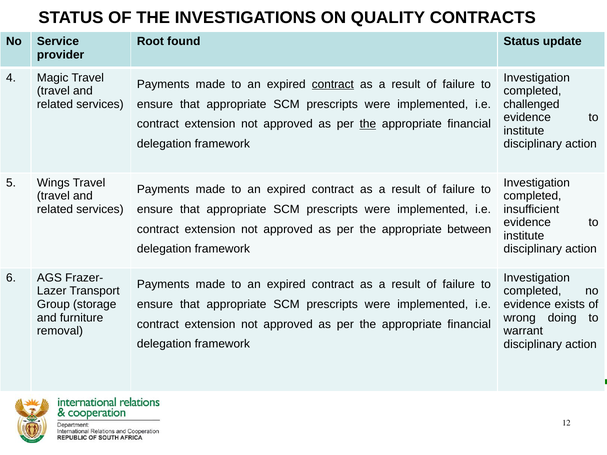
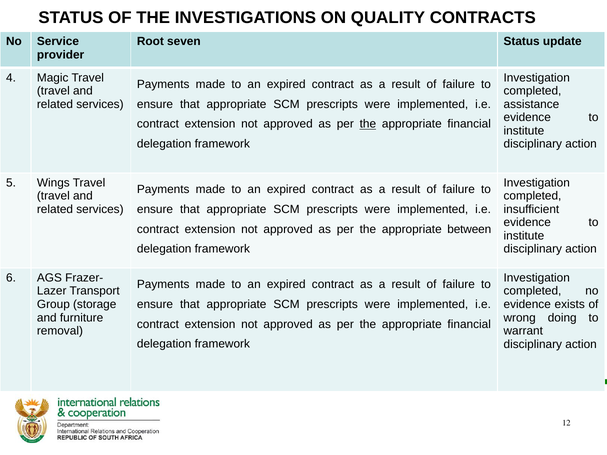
found: found -> seven (184, 41)
contract underline: present -> none (333, 84)
challenged: challenged -> assistance (531, 104)
